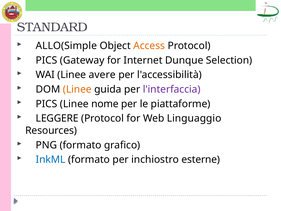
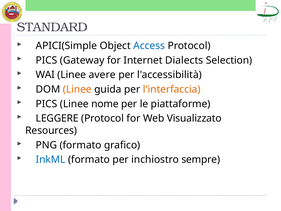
ALLO(Simple: ALLO(Simple -> APICI(Simple (66, 46)
Access colour: orange -> blue (149, 46)
Dunque: Dunque -> Dialects (184, 60)
l'interfaccia colour: purple -> orange (172, 89)
Linguaggio: Linguaggio -> Visualizzato (194, 118)
esterne: esterne -> sempre (201, 159)
